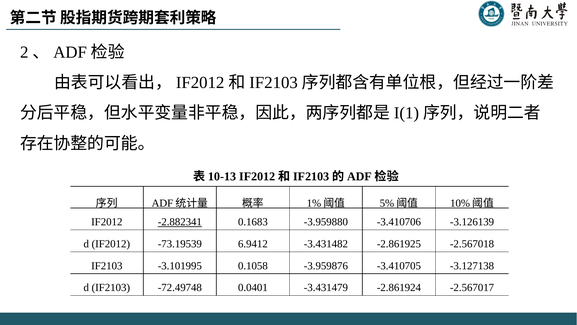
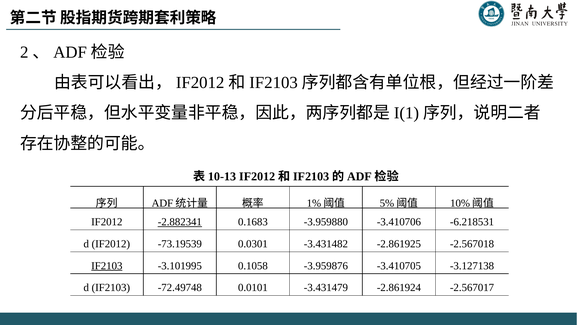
-3.126139: -3.126139 -> -6.218531 (472, 222)
6.9412: 6.9412 -> 0.0301 (253, 244)
IF2103 underline: none -> present (107, 266)
0.0401: 0.0401 -> 0.0101 (253, 287)
